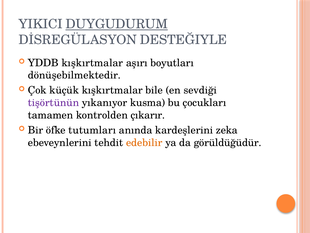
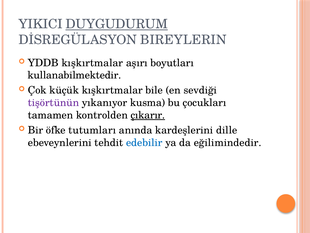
DESTEĞIYLE: DESTEĞIYLE -> BIREYLERIN (183, 40)
dönüşebilmektedir: dönüşebilmektedir -> kullanabilmektedir (74, 75)
çıkarır underline: none -> present (148, 115)
zeka: zeka -> dille (227, 130)
edebilir colour: orange -> blue (144, 142)
görüldüğüdür: görüldüğüdür -> eğilimindedir (228, 142)
